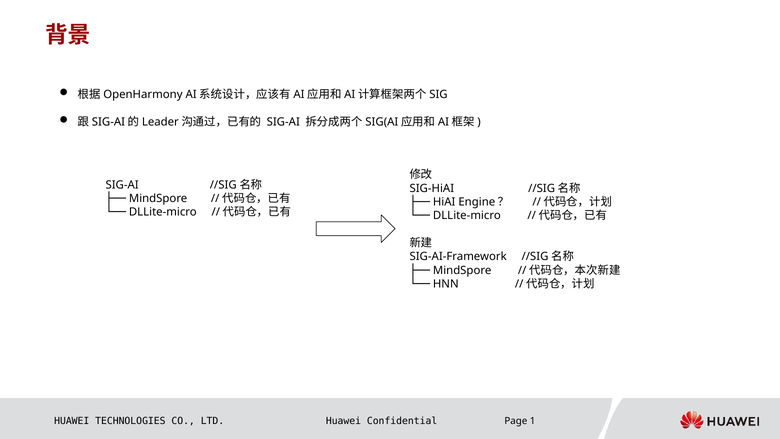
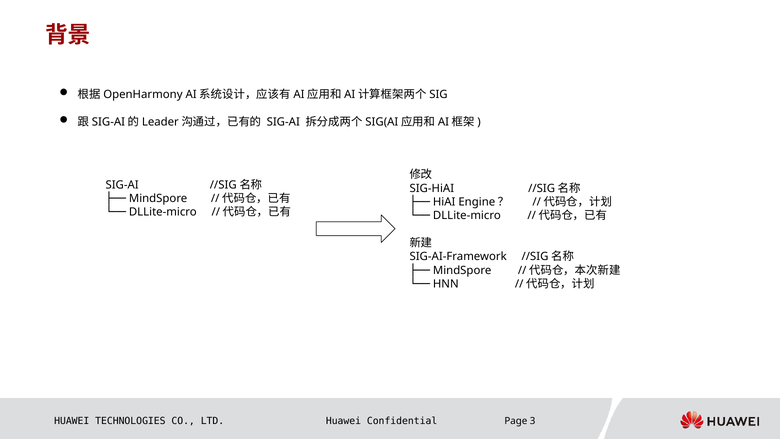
1: 1 -> 3 (533, 421)
